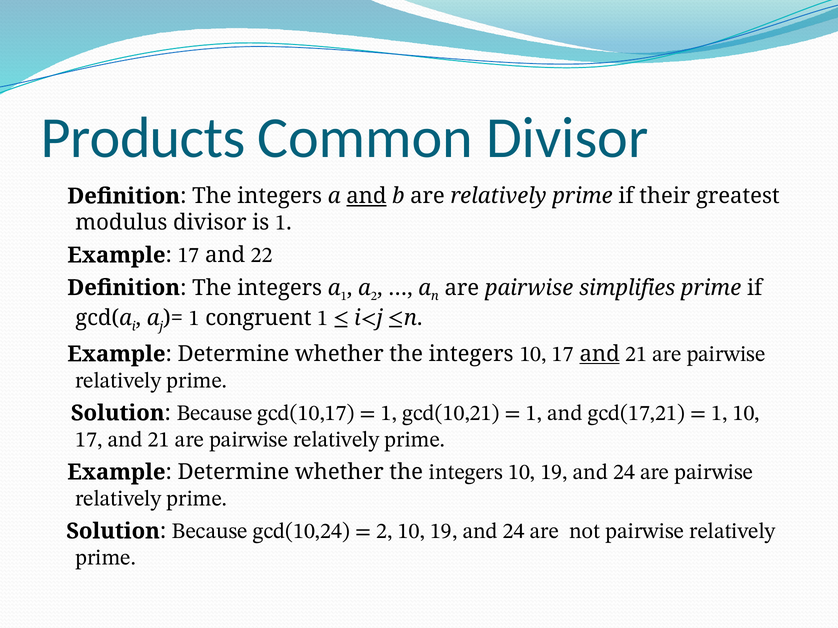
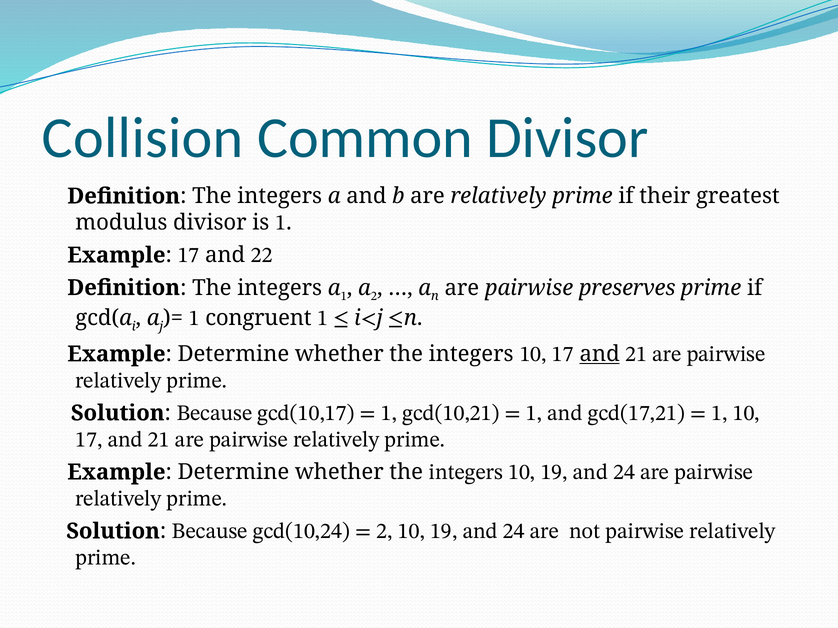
Products: Products -> Collision (143, 138)
and underline: present -> none (366, 196)
simplifies: simplifies -> preserves (627, 288)
